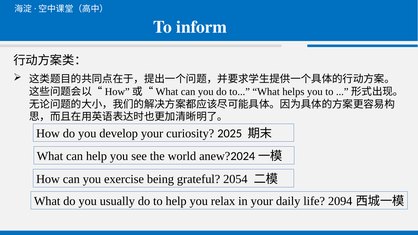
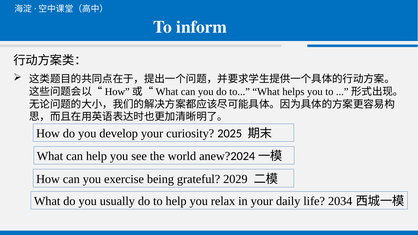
2054: 2054 -> 2029 (235, 179)
2094: 2094 -> 2034 (340, 201)
